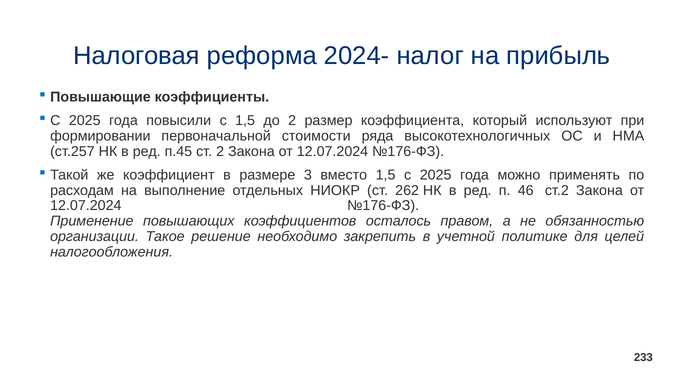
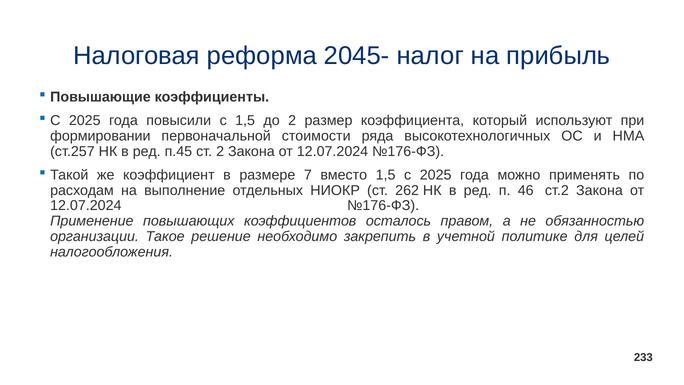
2024-: 2024- -> 2045- (357, 56)
3: 3 -> 7 (308, 175)
